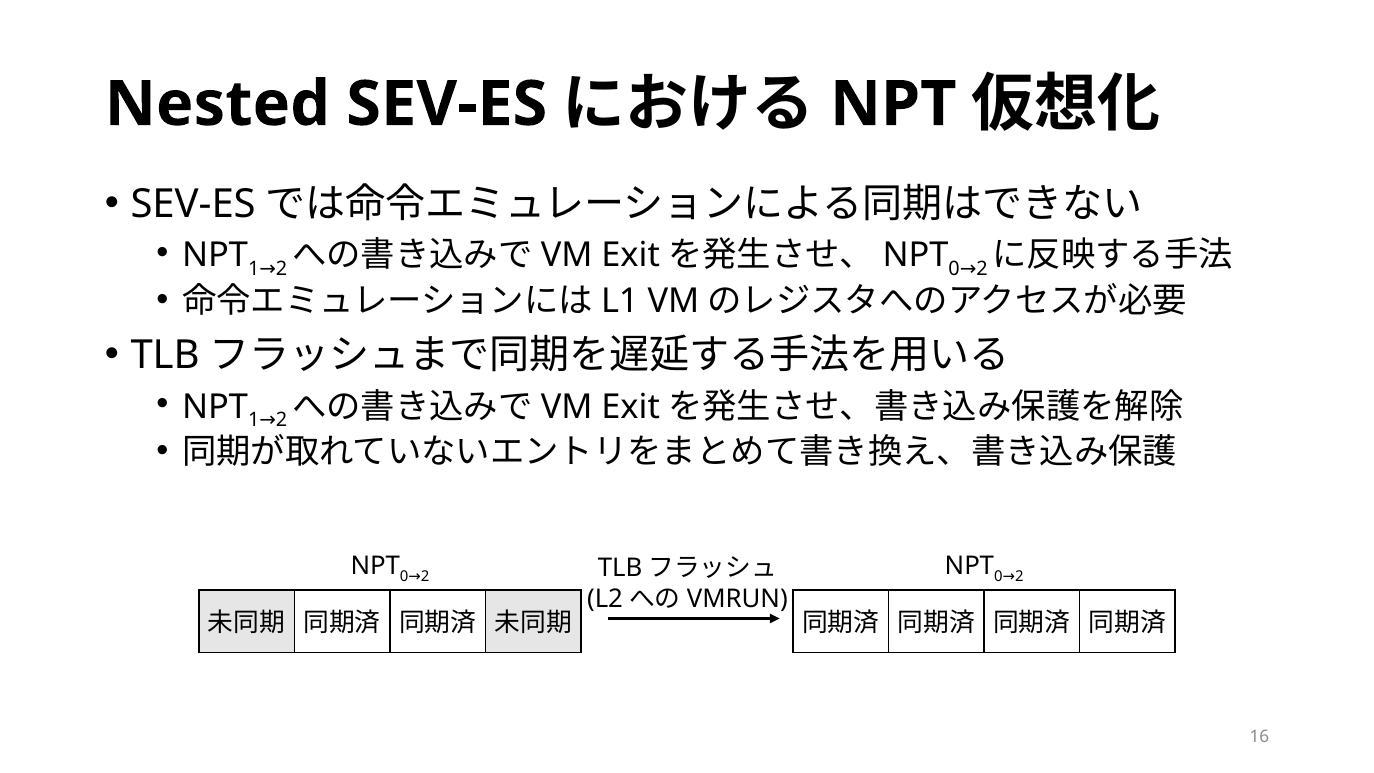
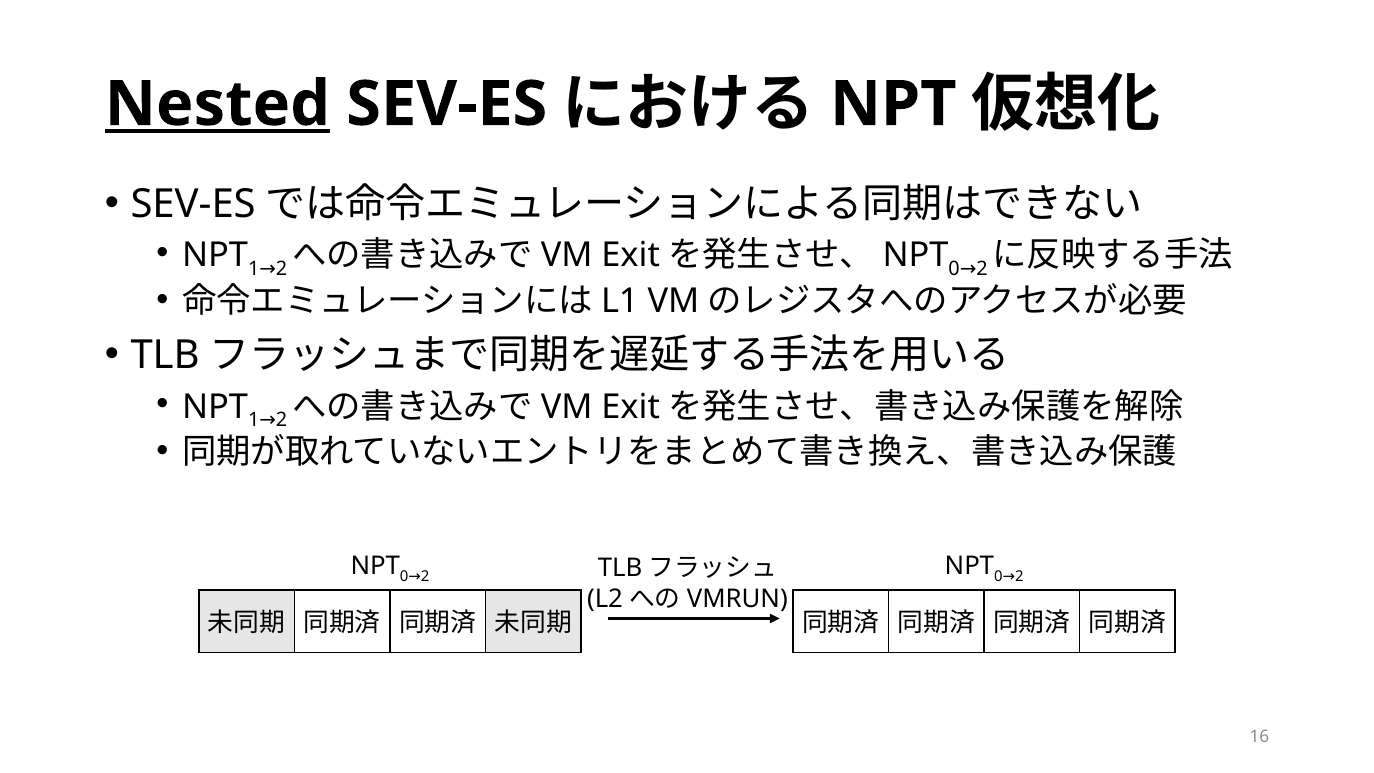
Nested underline: none -> present (217, 104)
